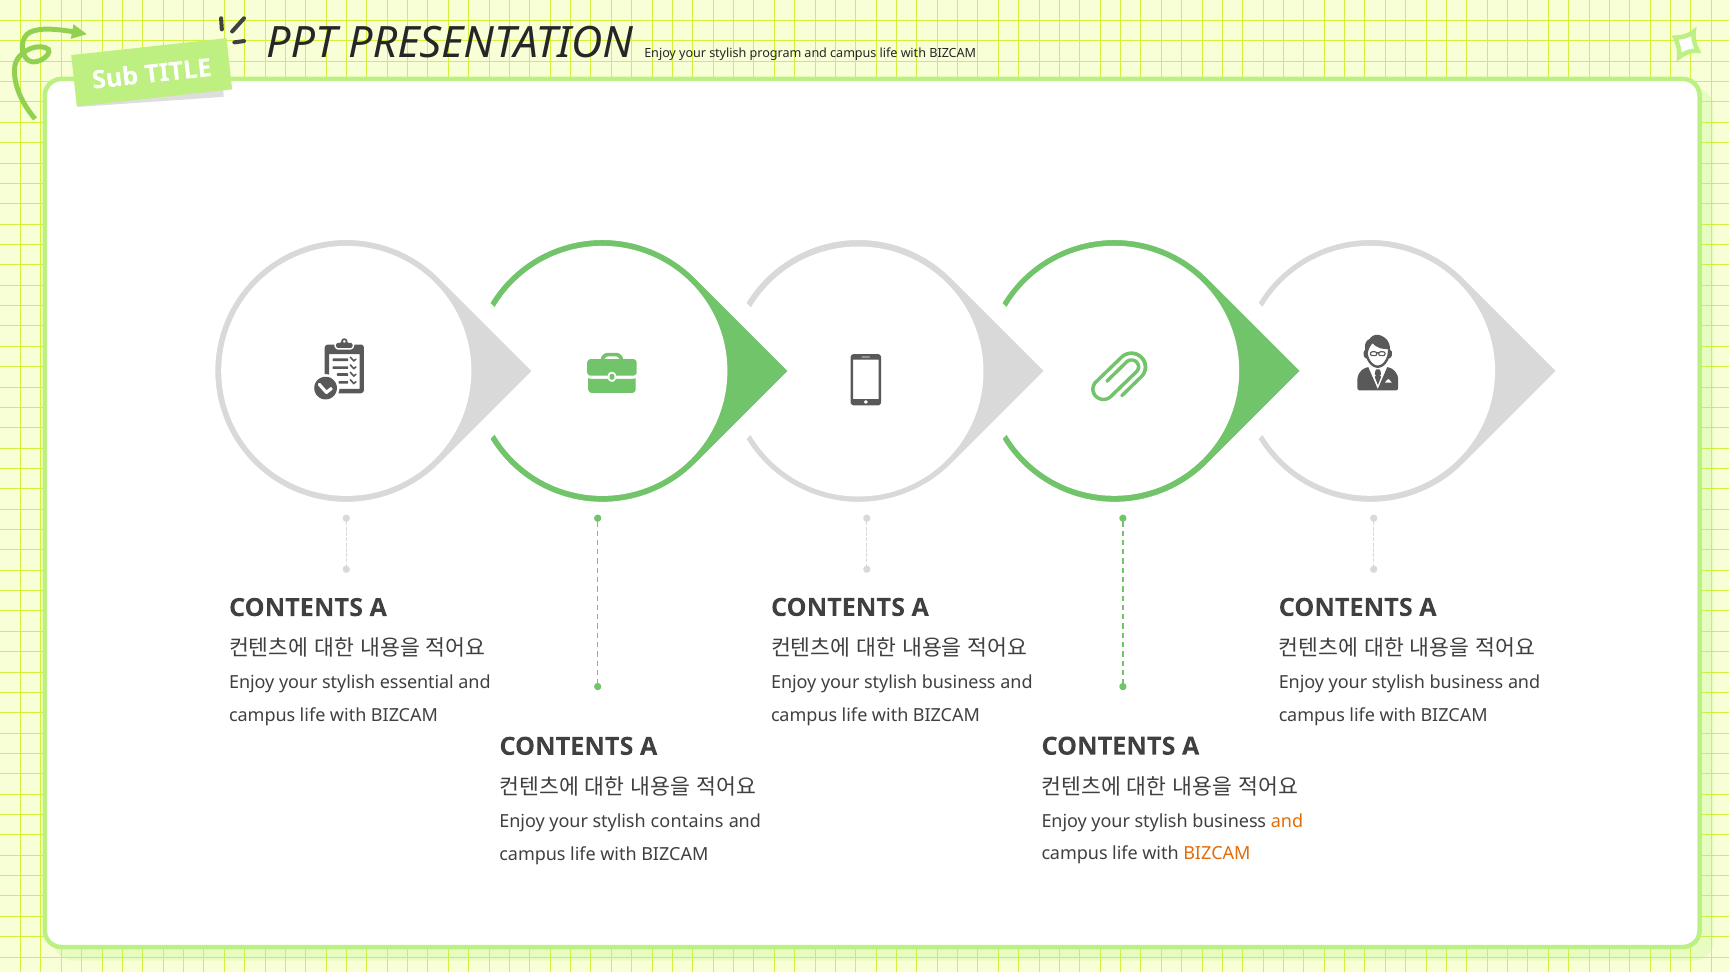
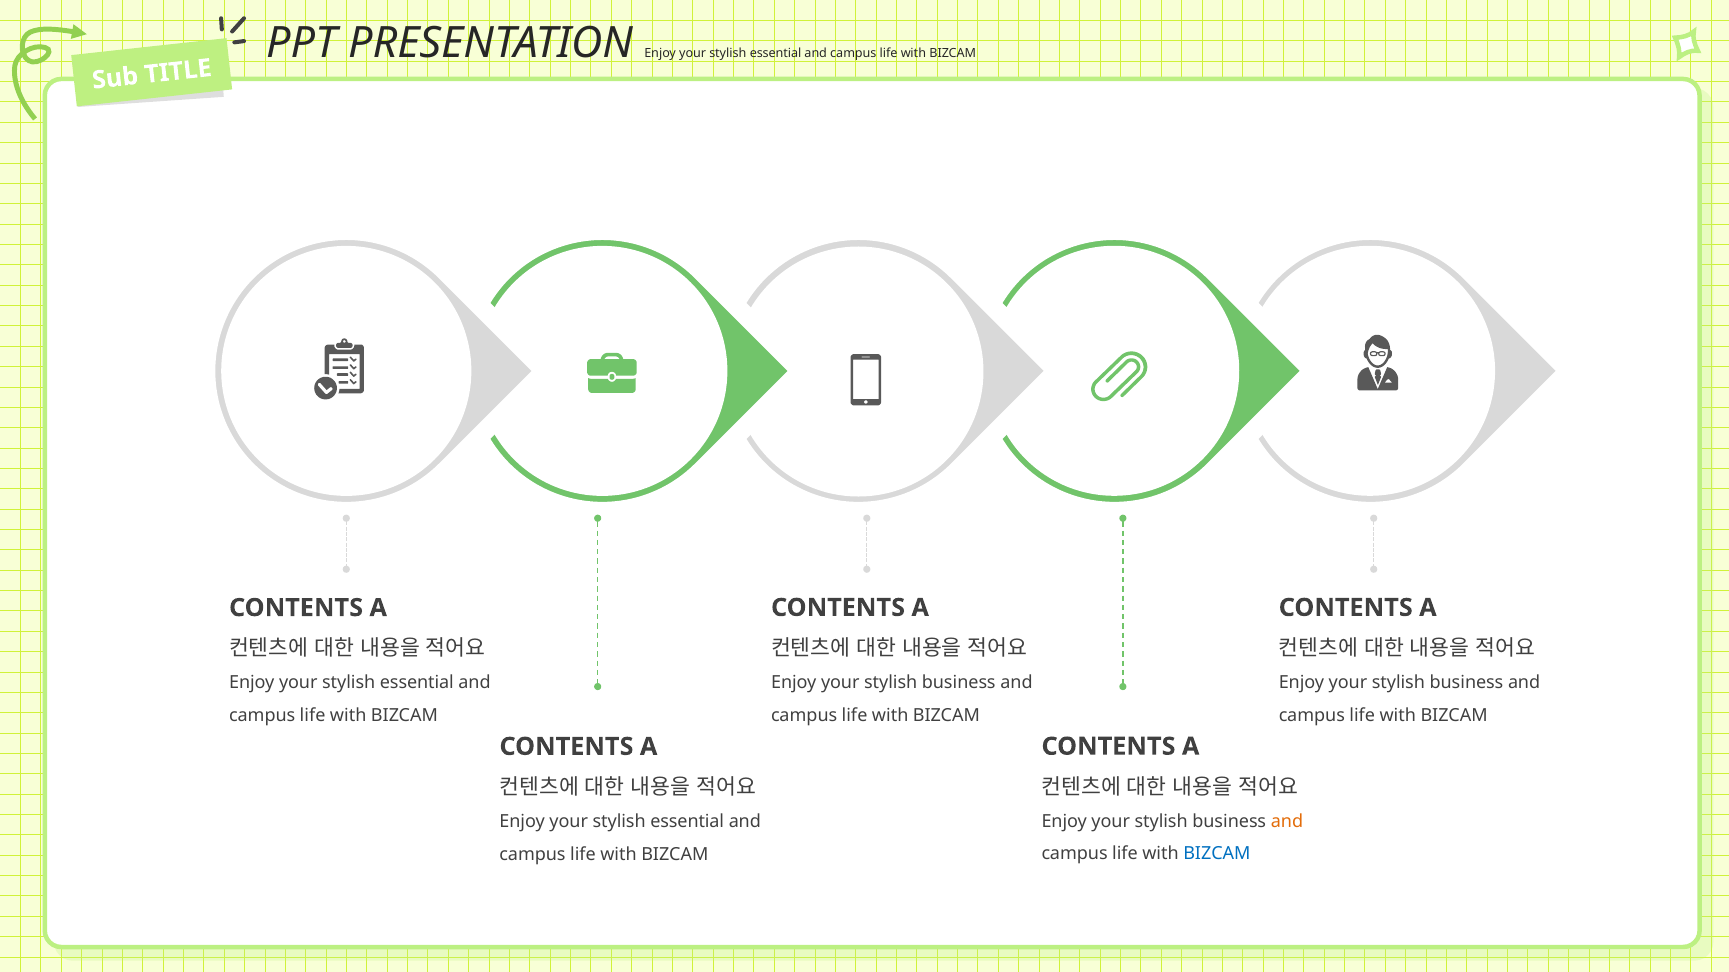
program: program -> essential (776, 54)
contains: contains -> essential (687, 822)
BIZCAM colour: orange -> blue (1217, 854)
